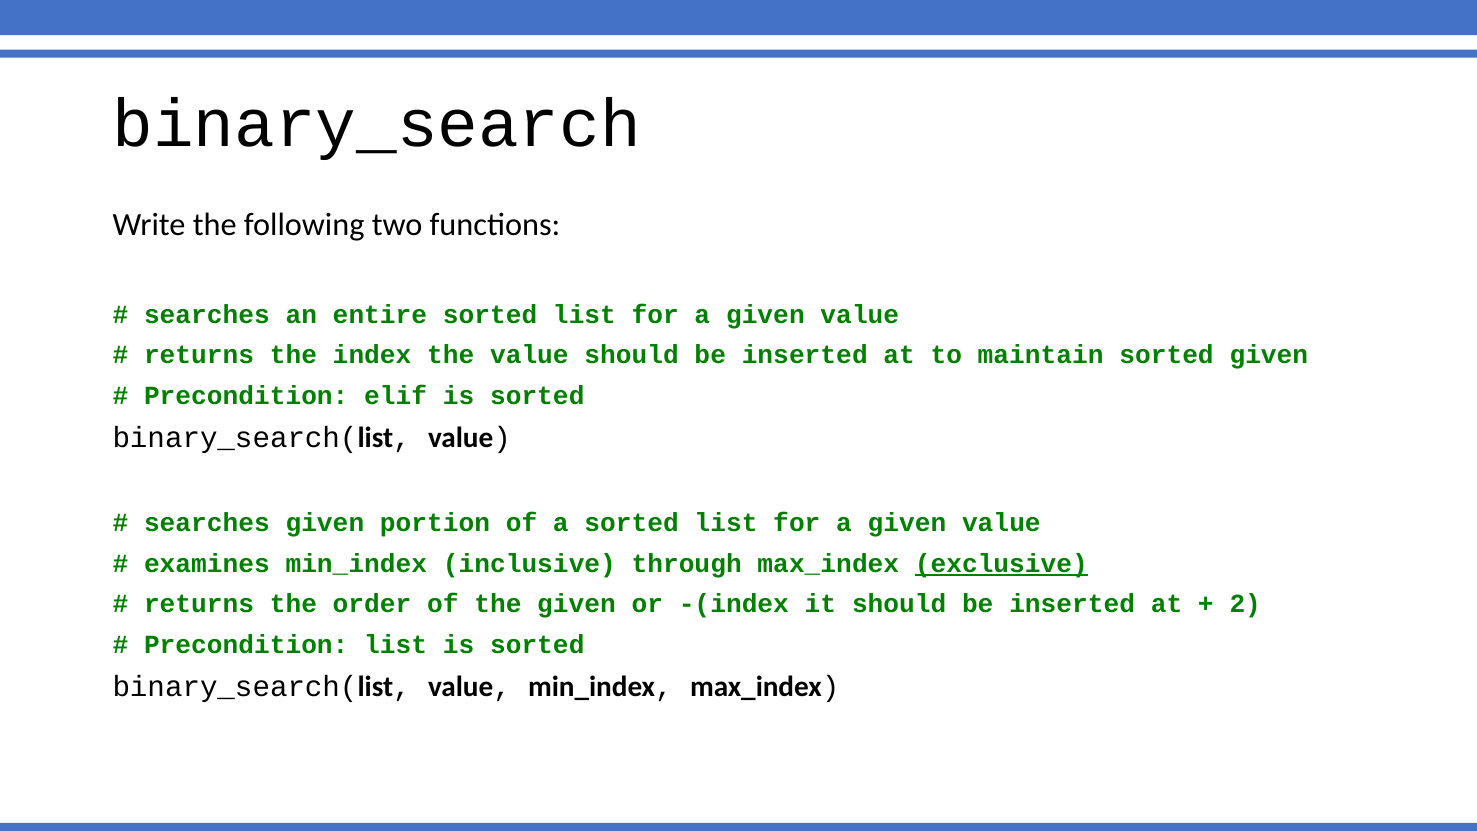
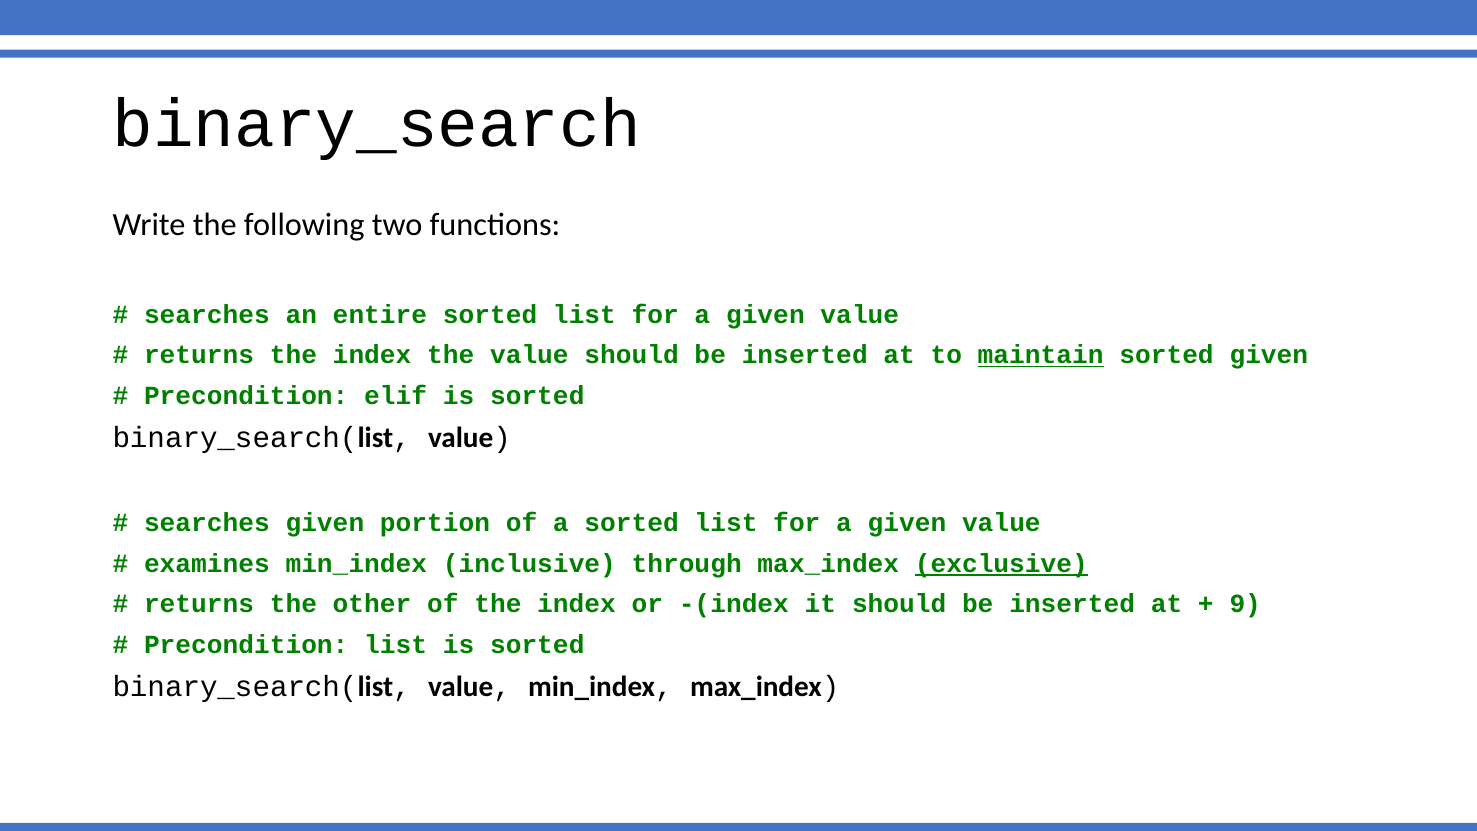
maintain underline: none -> present (1041, 355)
order: order -> other (372, 604)
of the given: given -> index (577, 604)
2: 2 -> 9 (1245, 604)
